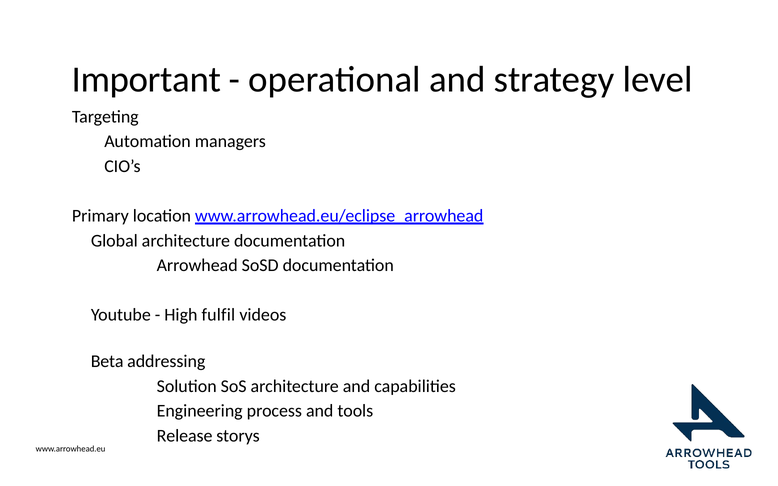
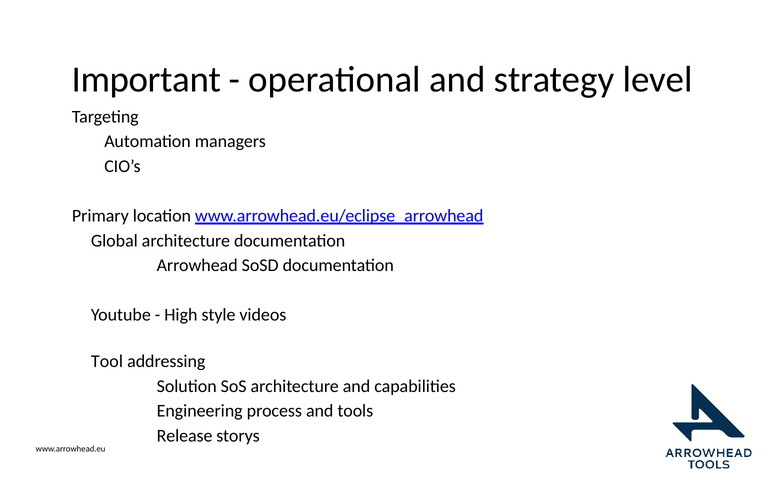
fulfil: fulfil -> style (218, 315)
Beta: Beta -> Tool (107, 362)
